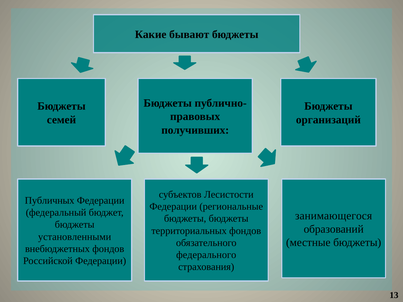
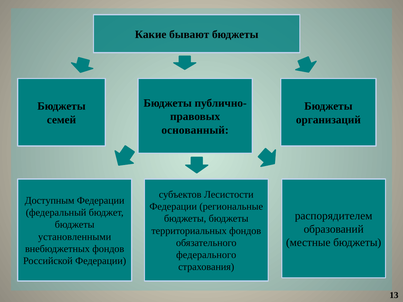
получивших: получивших -> основанный (195, 130)
Публичных: Публичных -> Доступным (50, 201)
занимающегося: занимающегося -> распорядителем (334, 216)
